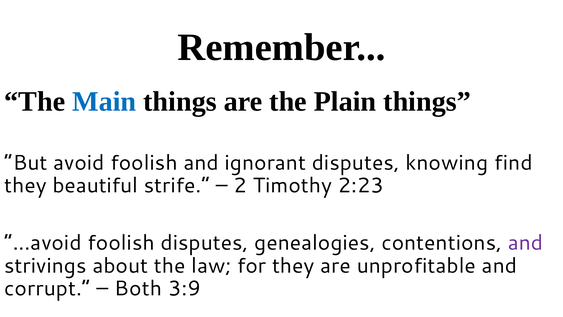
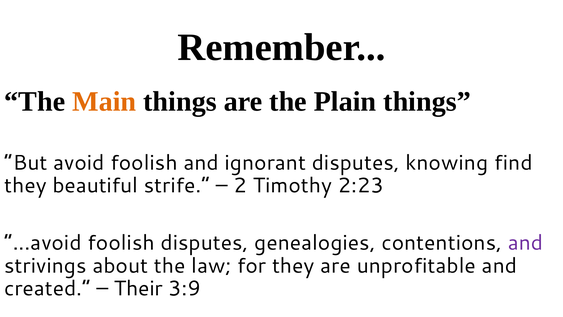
Main colour: blue -> orange (104, 101)
corrupt: corrupt -> created (47, 288)
Both: Both -> Their (138, 288)
